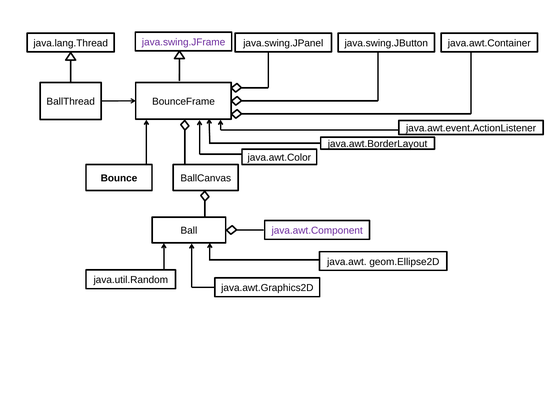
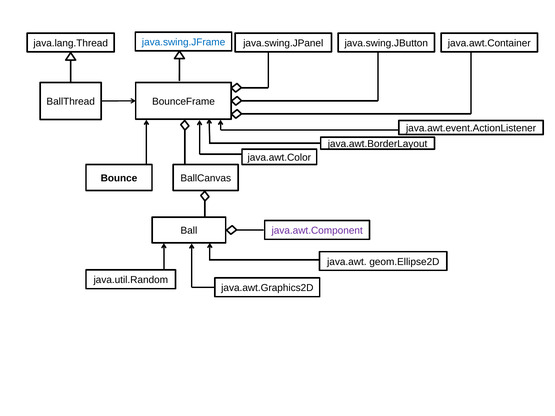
java.swing.JFrame colour: purple -> blue (184, 42)
